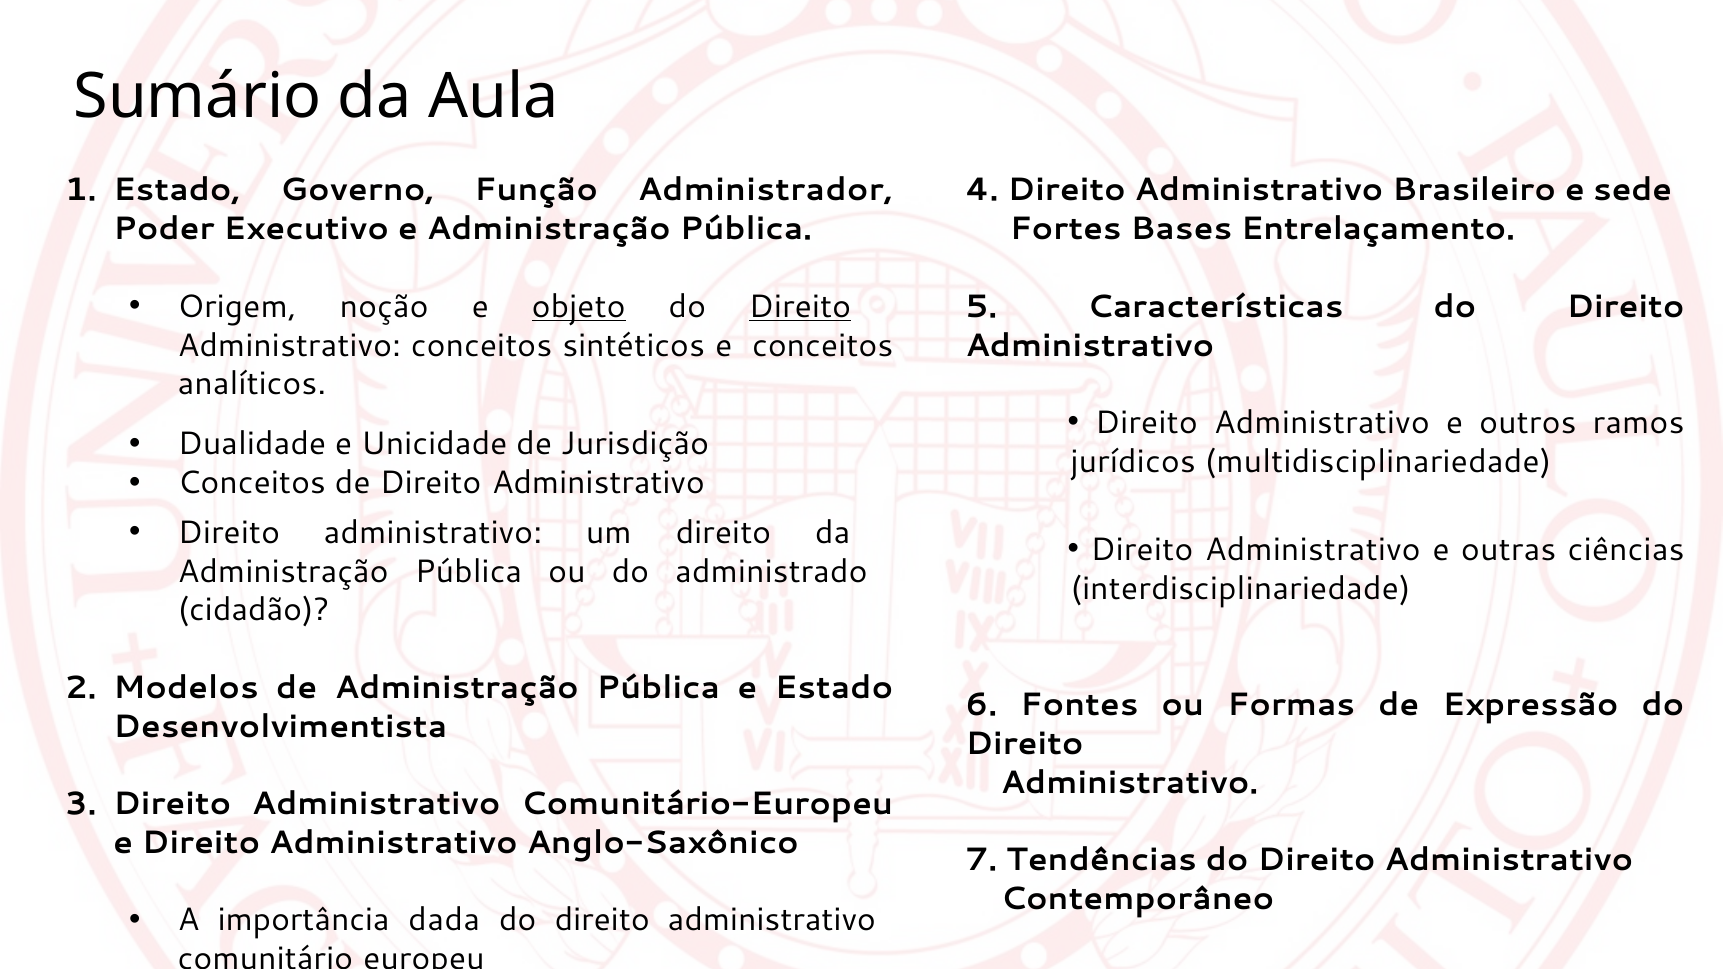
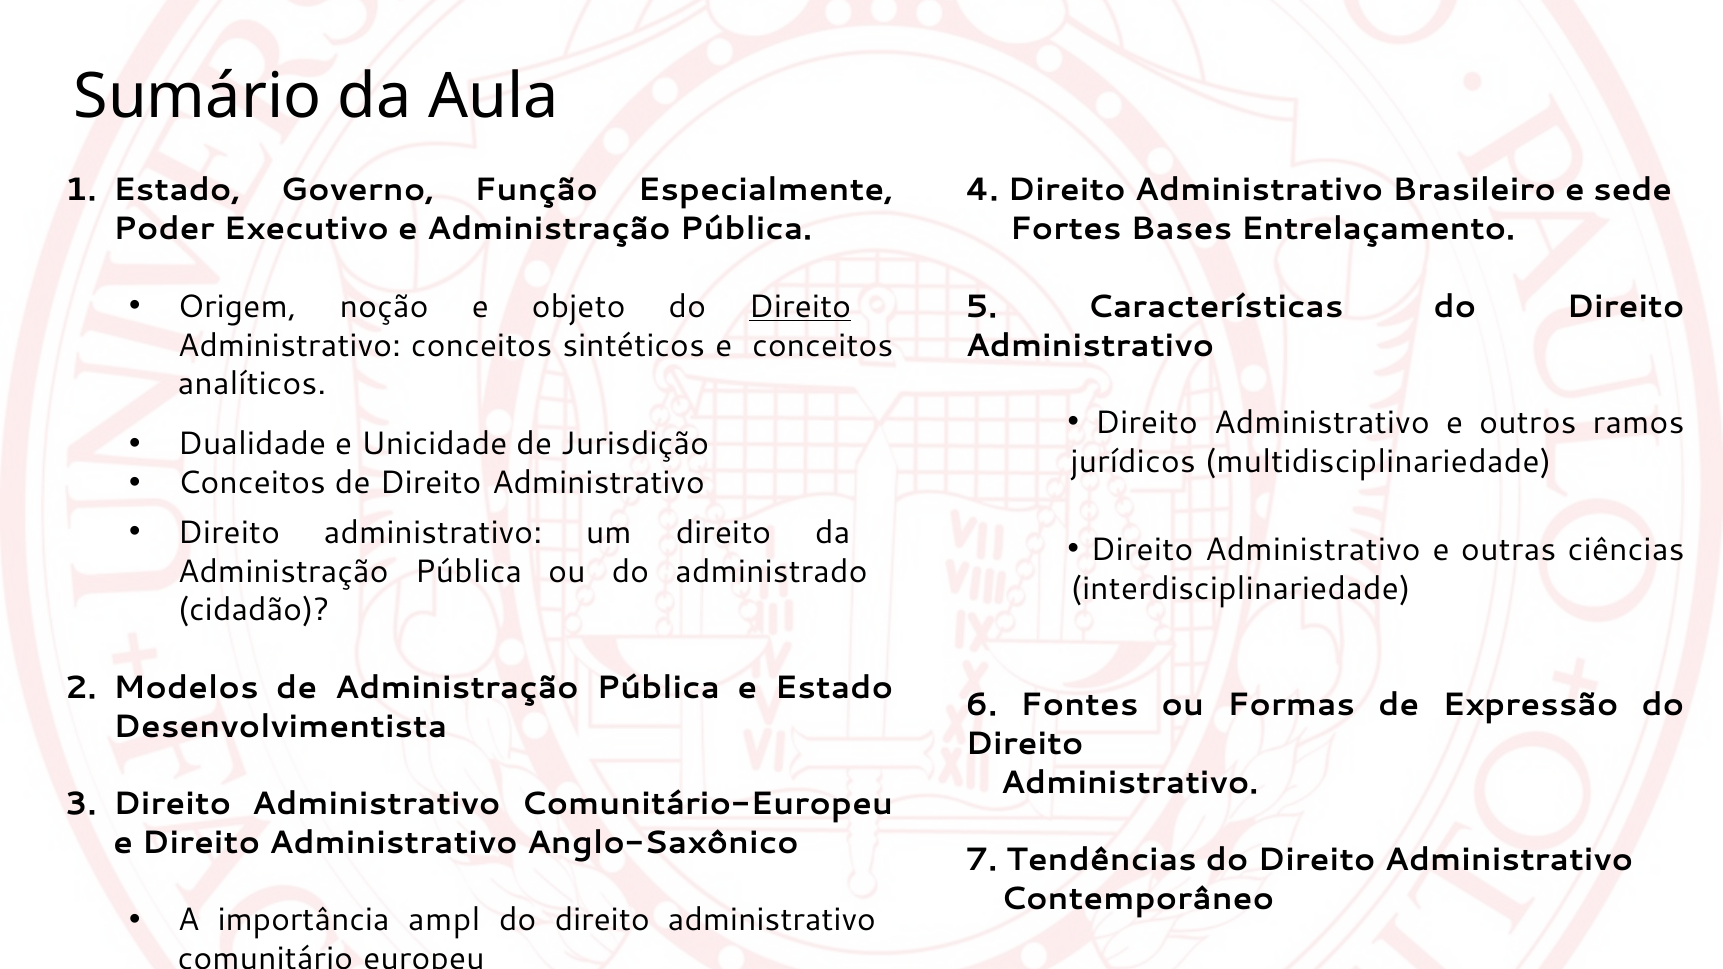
Administrador: Administrador -> Especialmente (765, 190)
objeto underline: present -> none (579, 307)
dada: dada -> ampl (444, 920)
